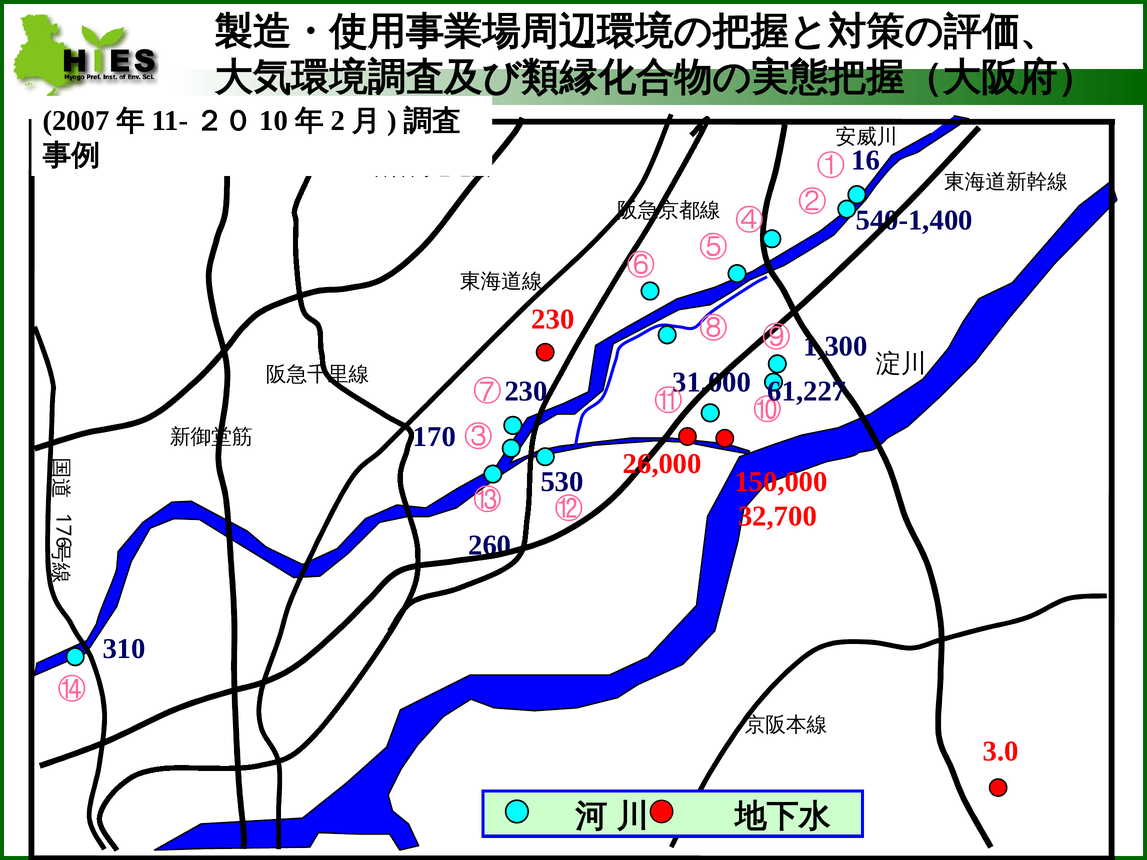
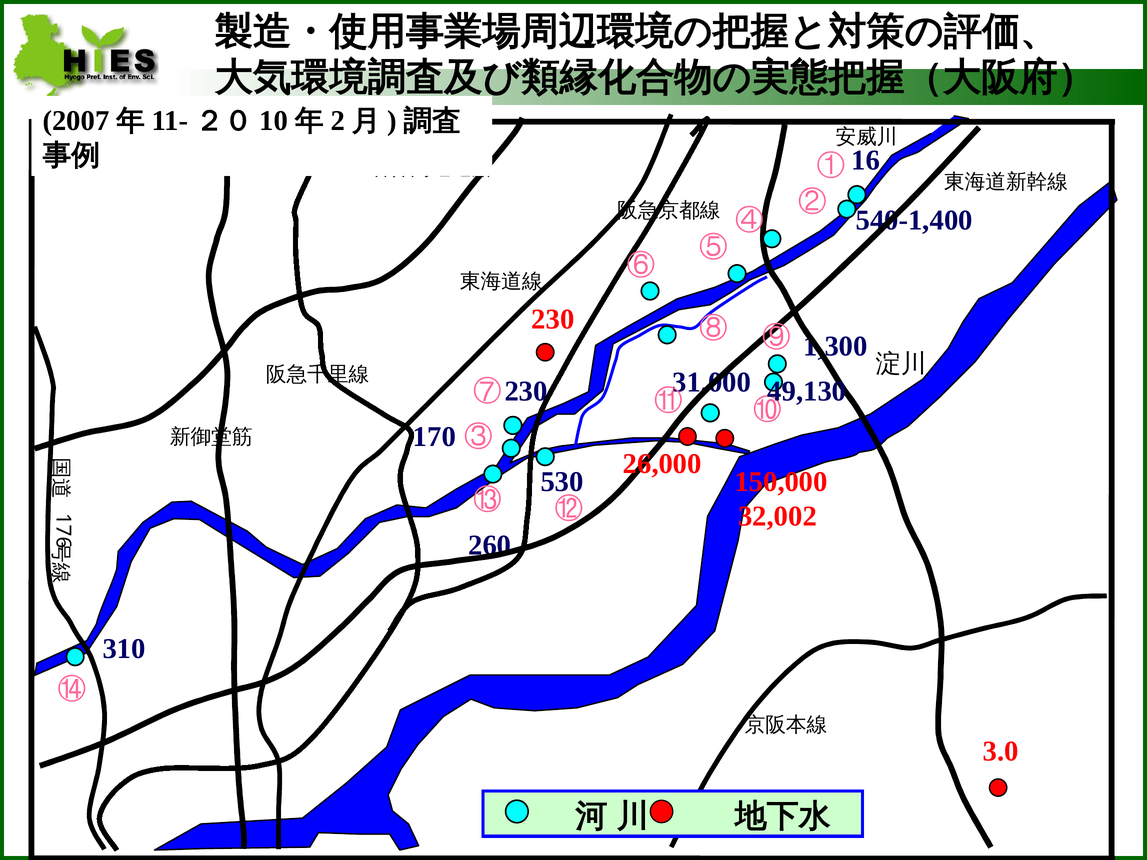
61,227: 61,227 -> 49,130 (807, 392)
32,700: 32,700 -> 32,002 (778, 516)
